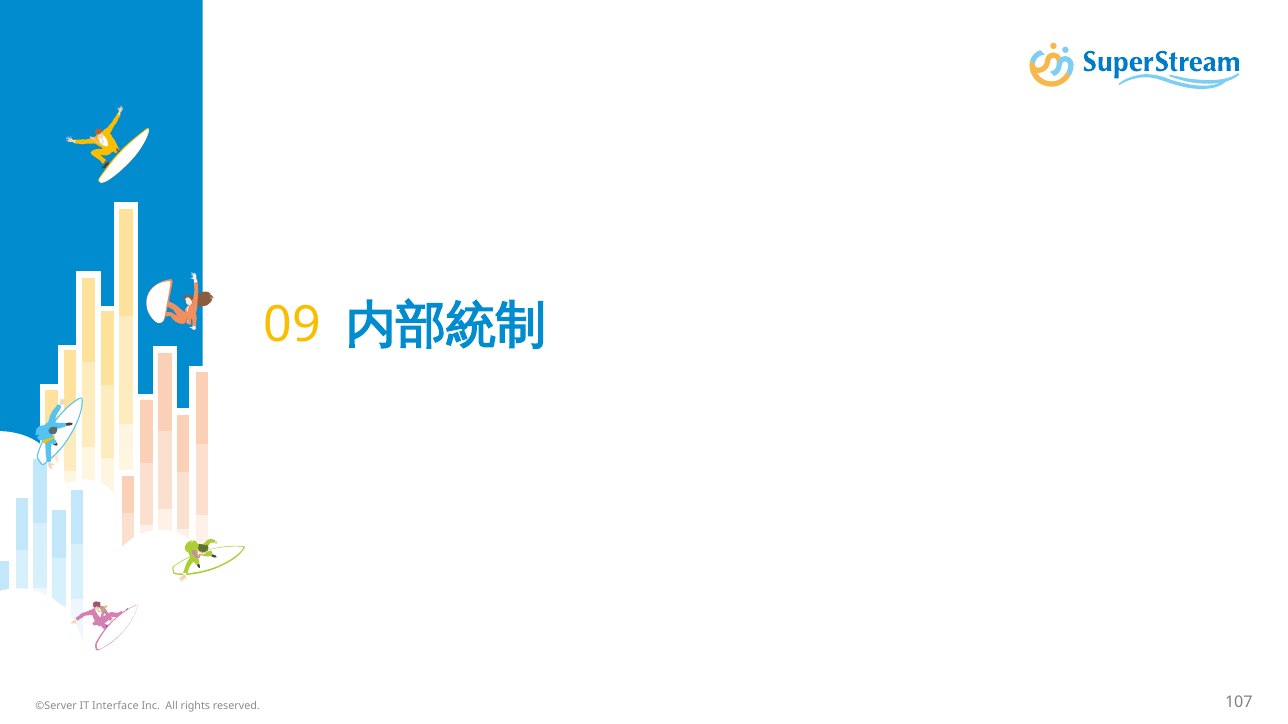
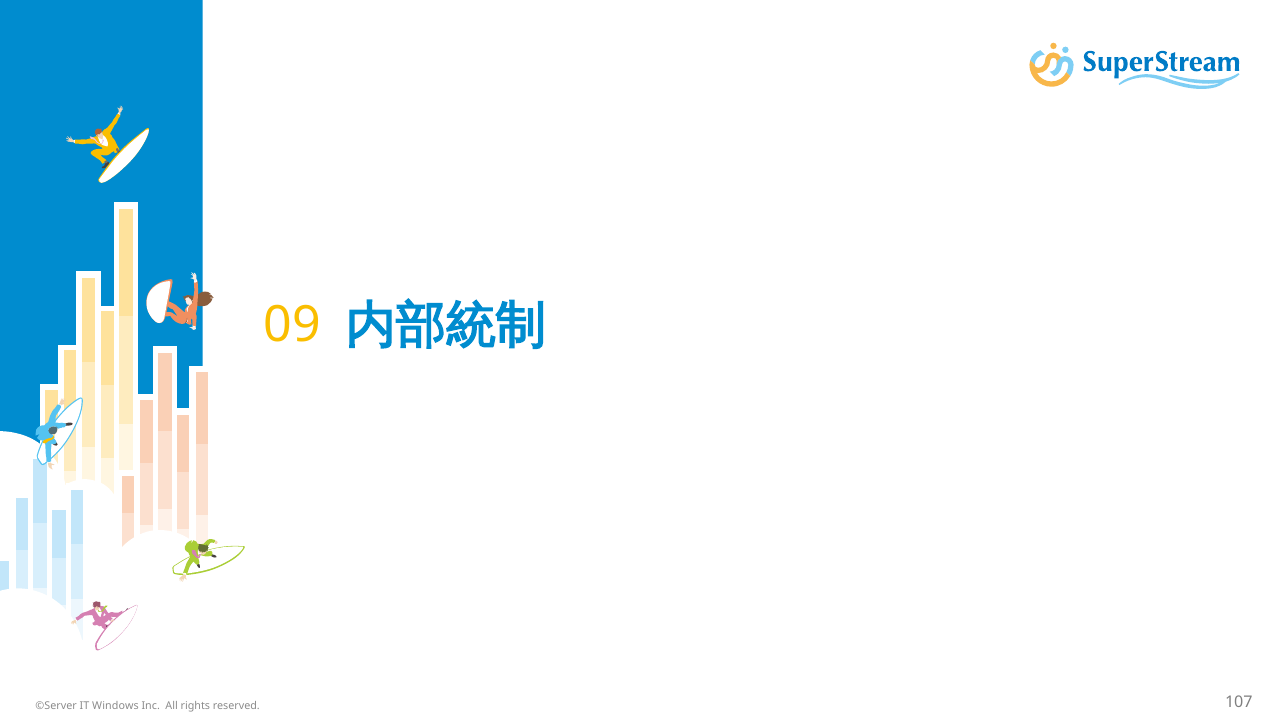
Interface: Interface -> Windows (115, 706)
